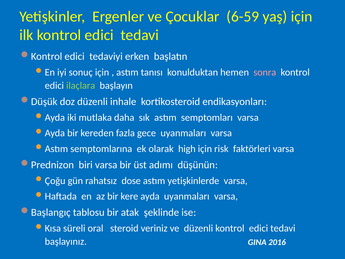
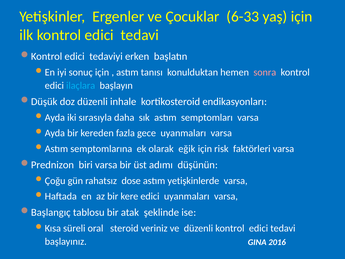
6-59: 6-59 -> 6-33 (243, 17)
ilaçlara colour: light green -> light blue (81, 85)
mutlaka: mutlaka -> sırasıyla (95, 117)
high: high -> eğik (187, 149)
kere ayda: ayda -> edici (150, 196)
